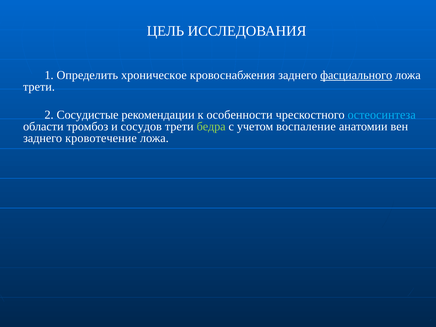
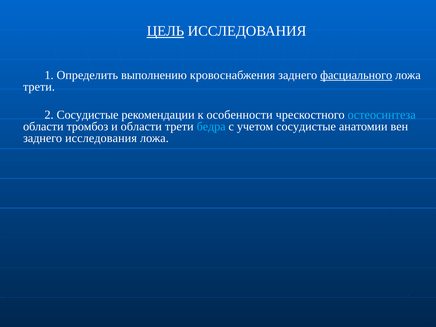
ЦЕЛЬ underline: none -> present (165, 31)
хроническое: хроническое -> выполнению (154, 75)
и сосудов: сосудов -> области (141, 127)
бедра colour: light green -> light blue (211, 127)
учетом воспаление: воспаление -> сосудистые (306, 127)
заднего кровотечение: кровотечение -> исследования (101, 138)
